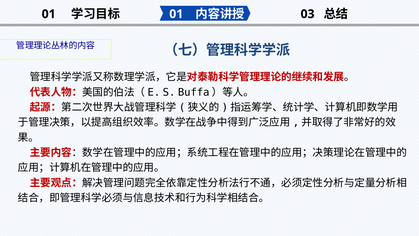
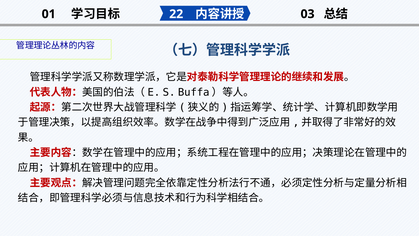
01: 01 -> 22 (176, 14)
